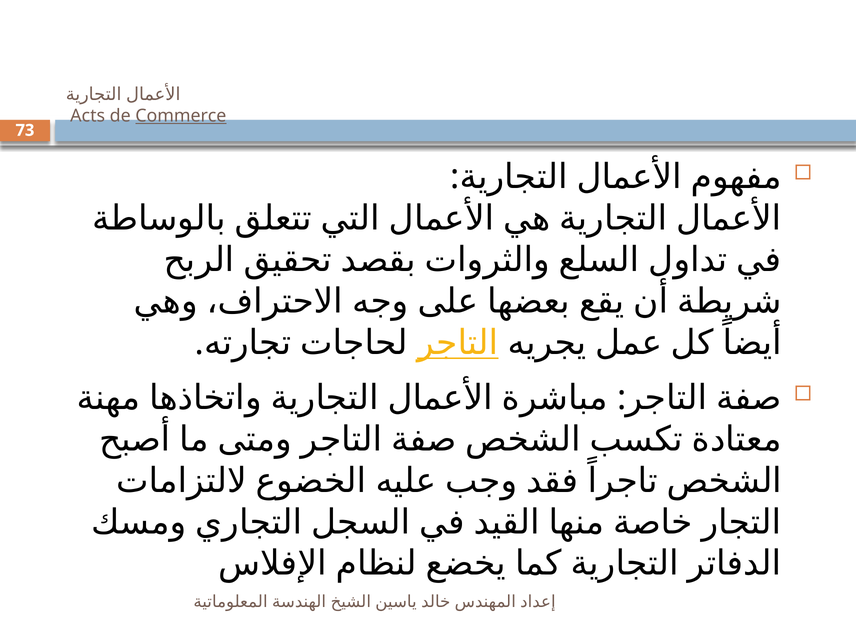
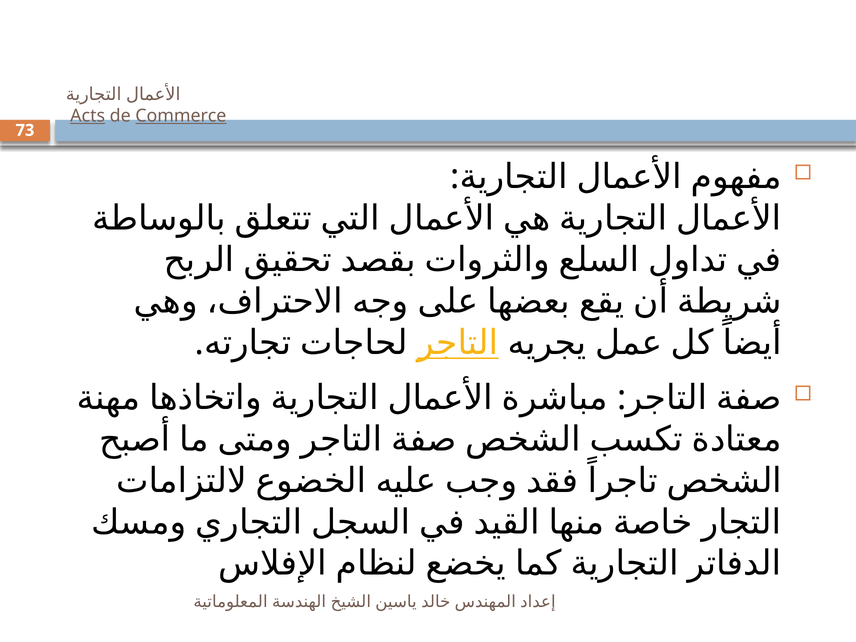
Acts underline: none -> present (88, 116)
